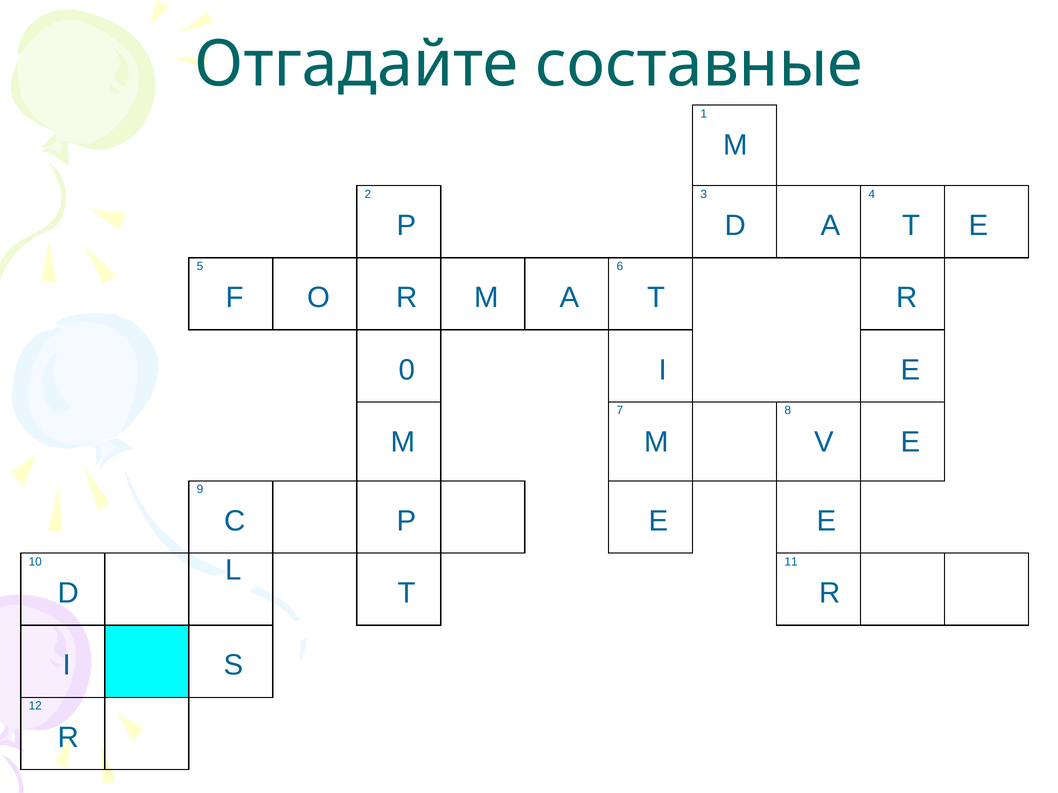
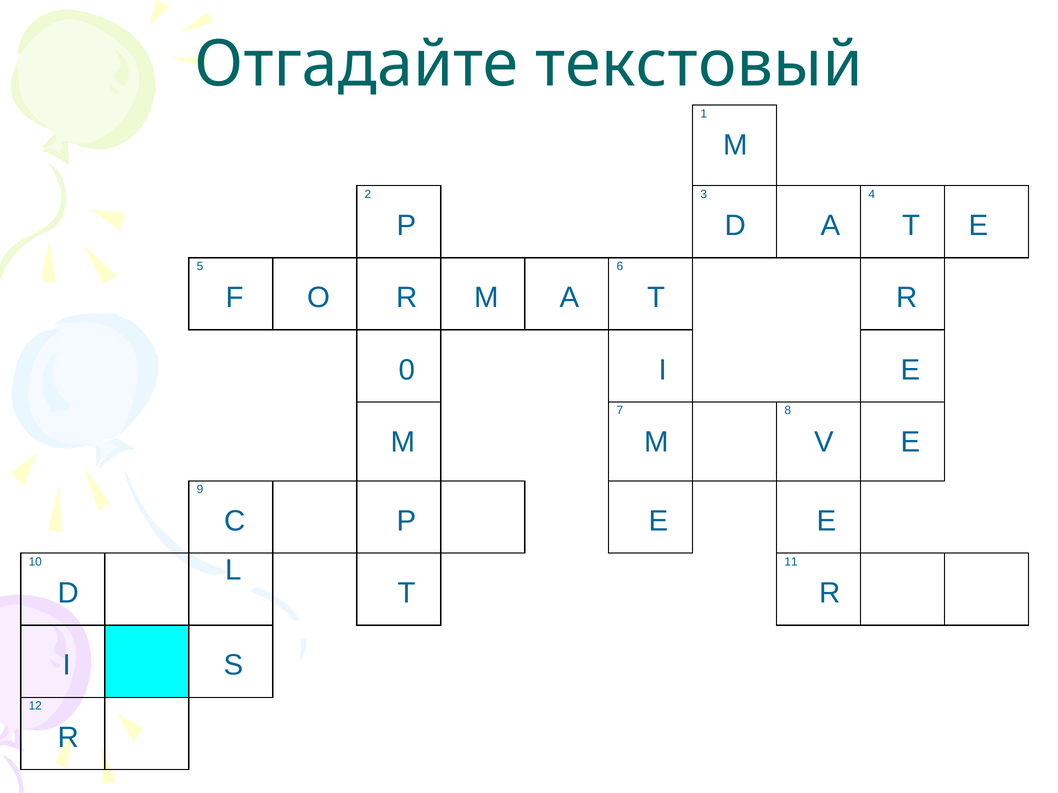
составные: составные -> текстовый (699, 65)
